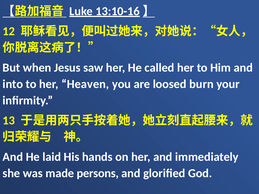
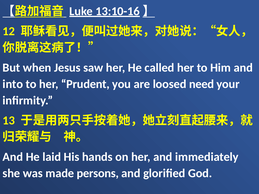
Heaven: Heaven -> Prudent (85, 84)
burn: burn -> need (202, 84)
